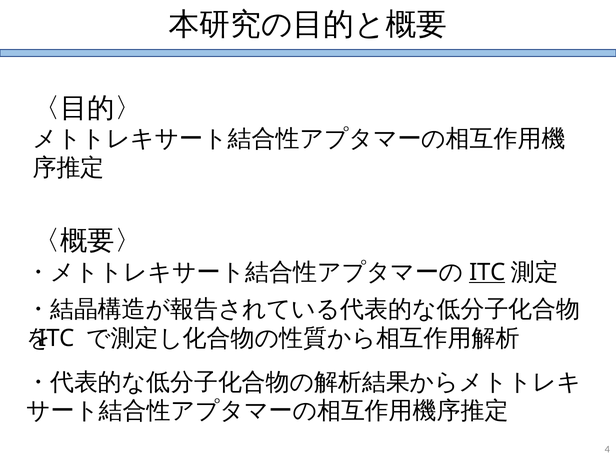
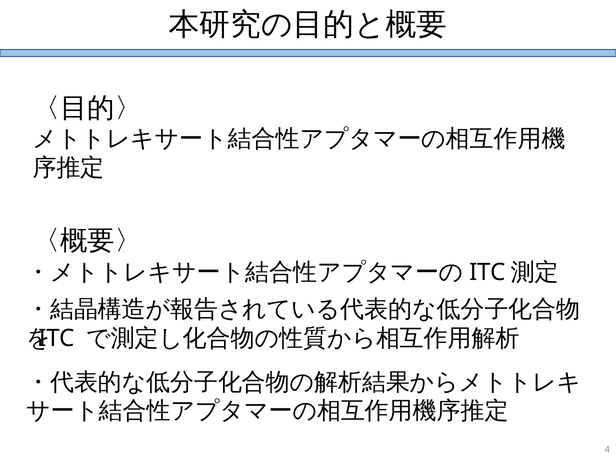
ITC underline: present -> none (487, 272)
